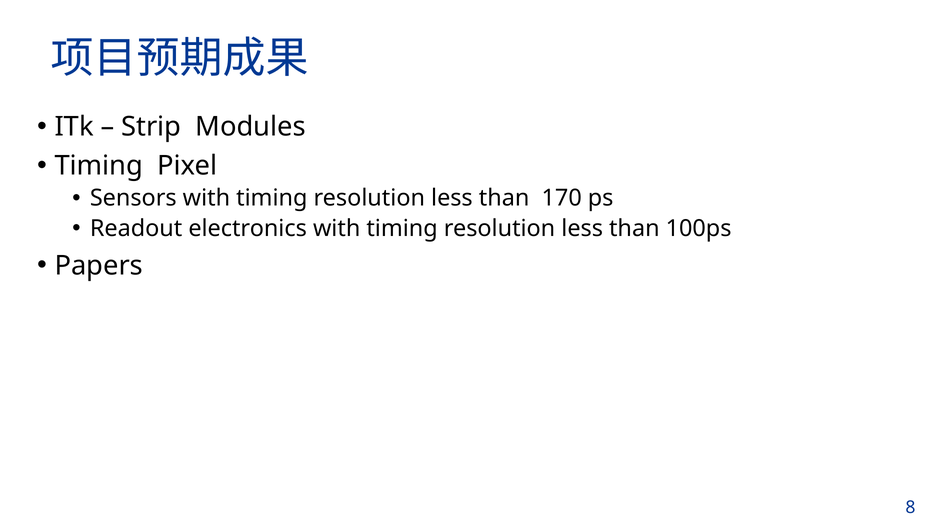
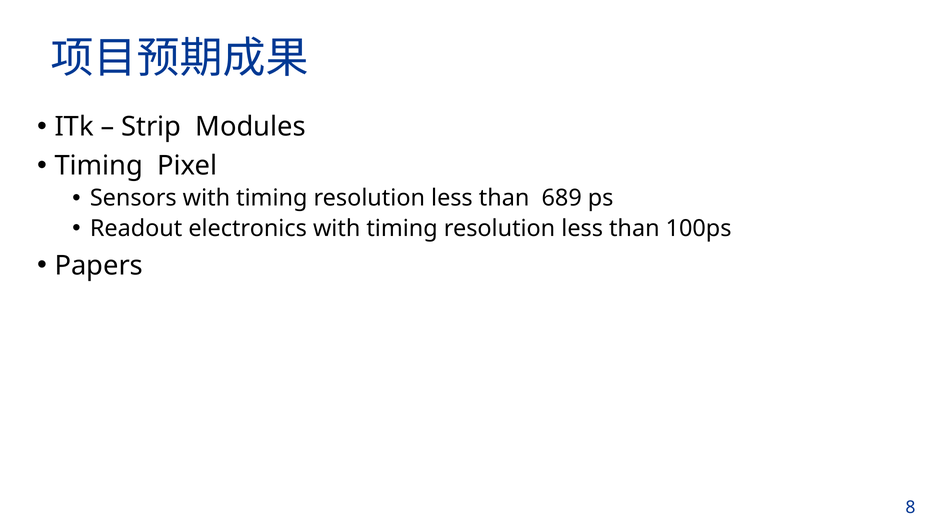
170: 170 -> 689 (562, 198)
